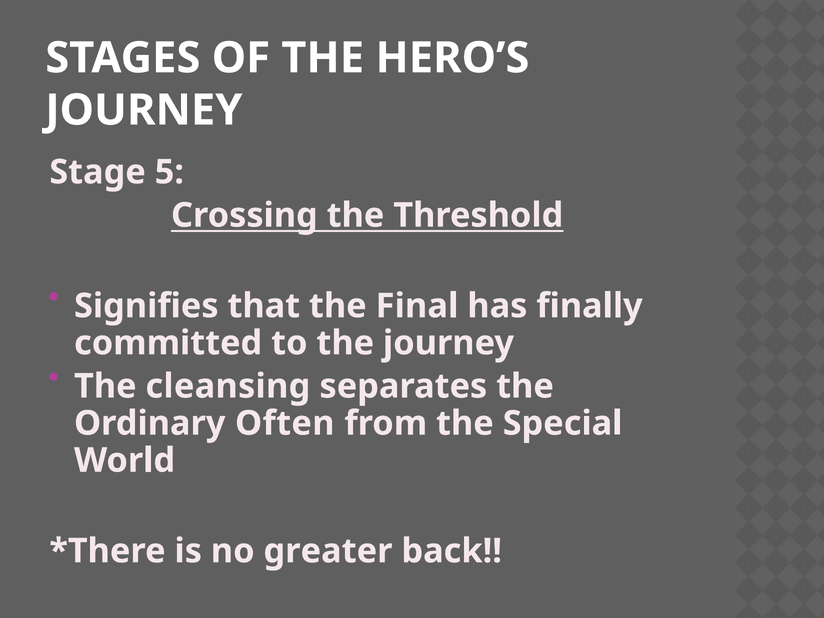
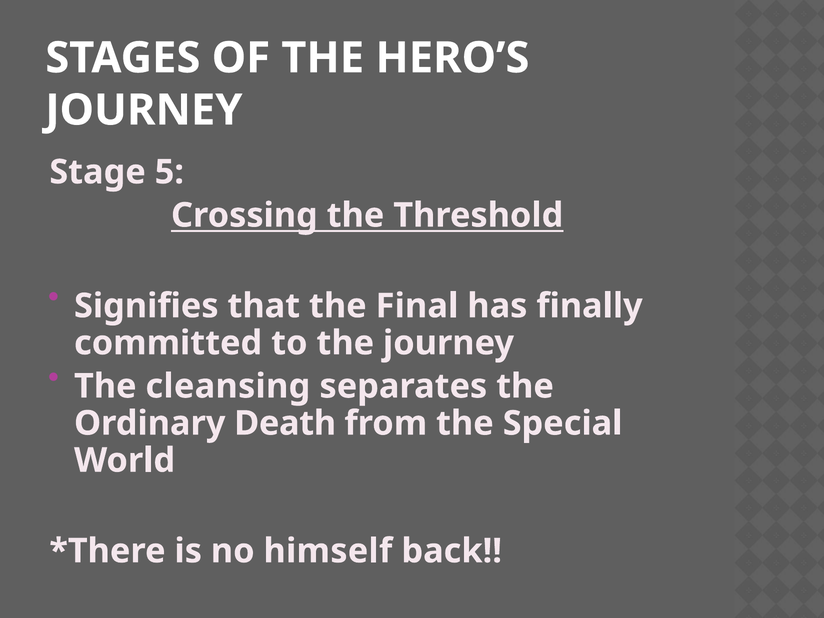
Often: Often -> Death (285, 423)
greater: greater -> himself (328, 551)
